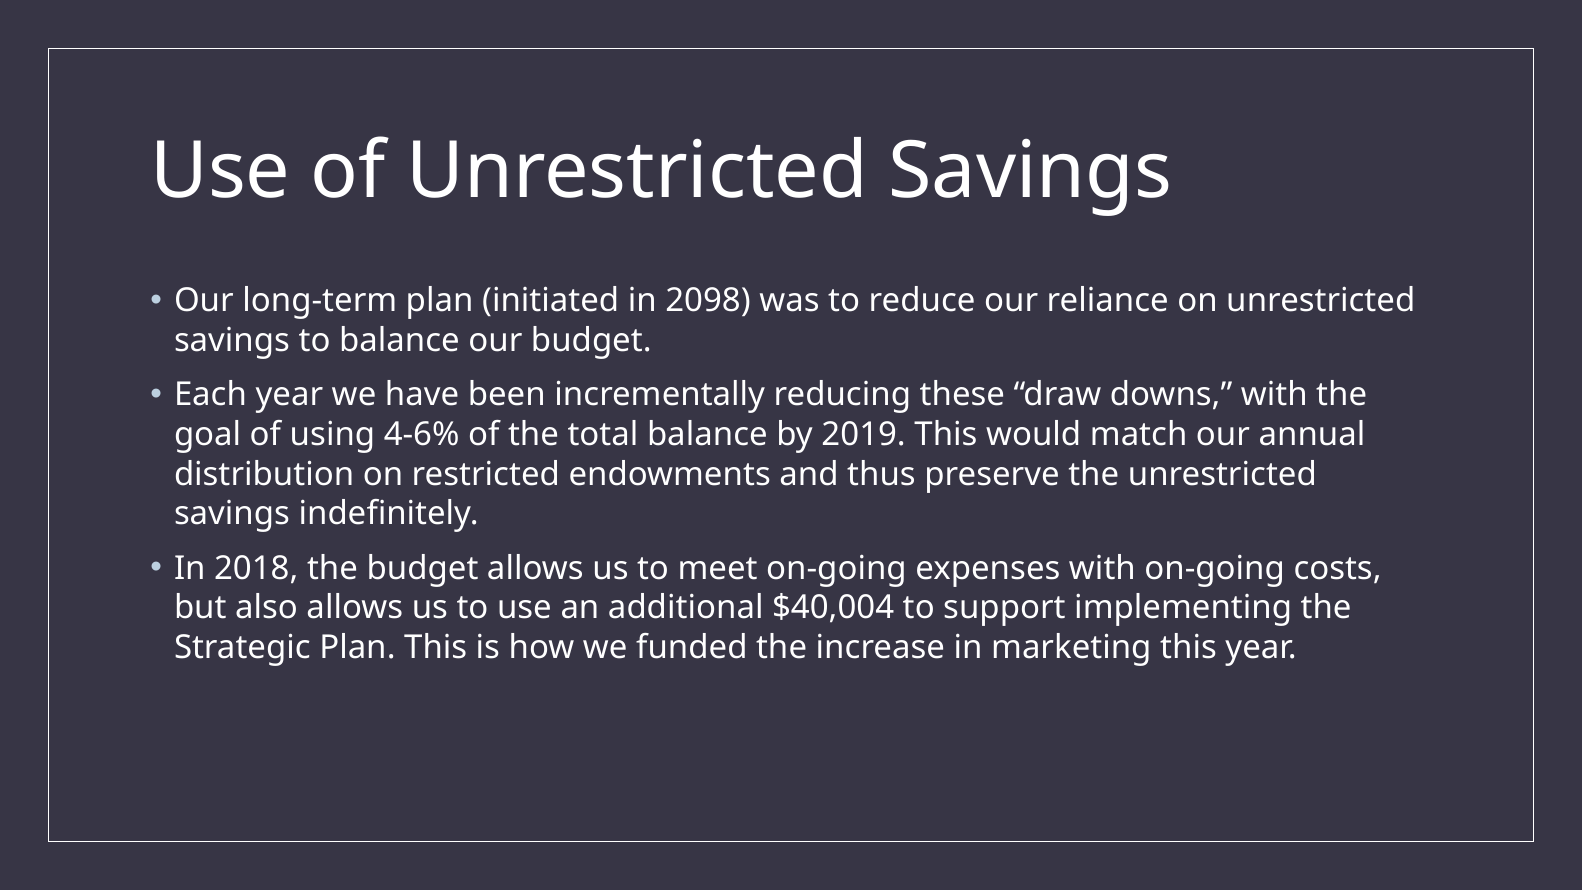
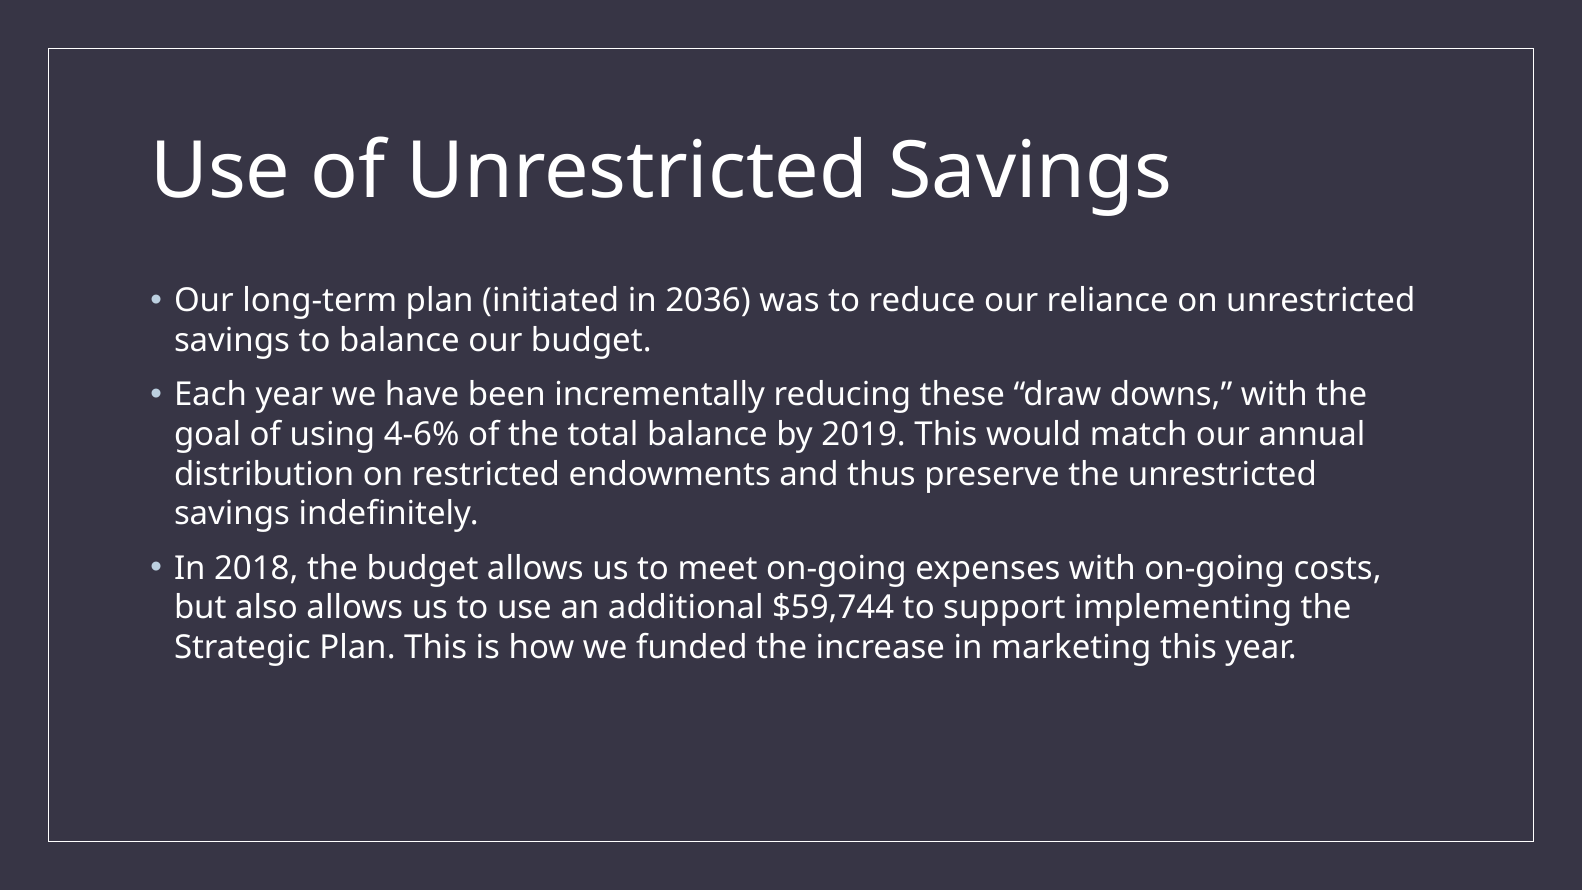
2098: 2098 -> 2036 (708, 301)
$40,004: $40,004 -> $59,744 (833, 608)
